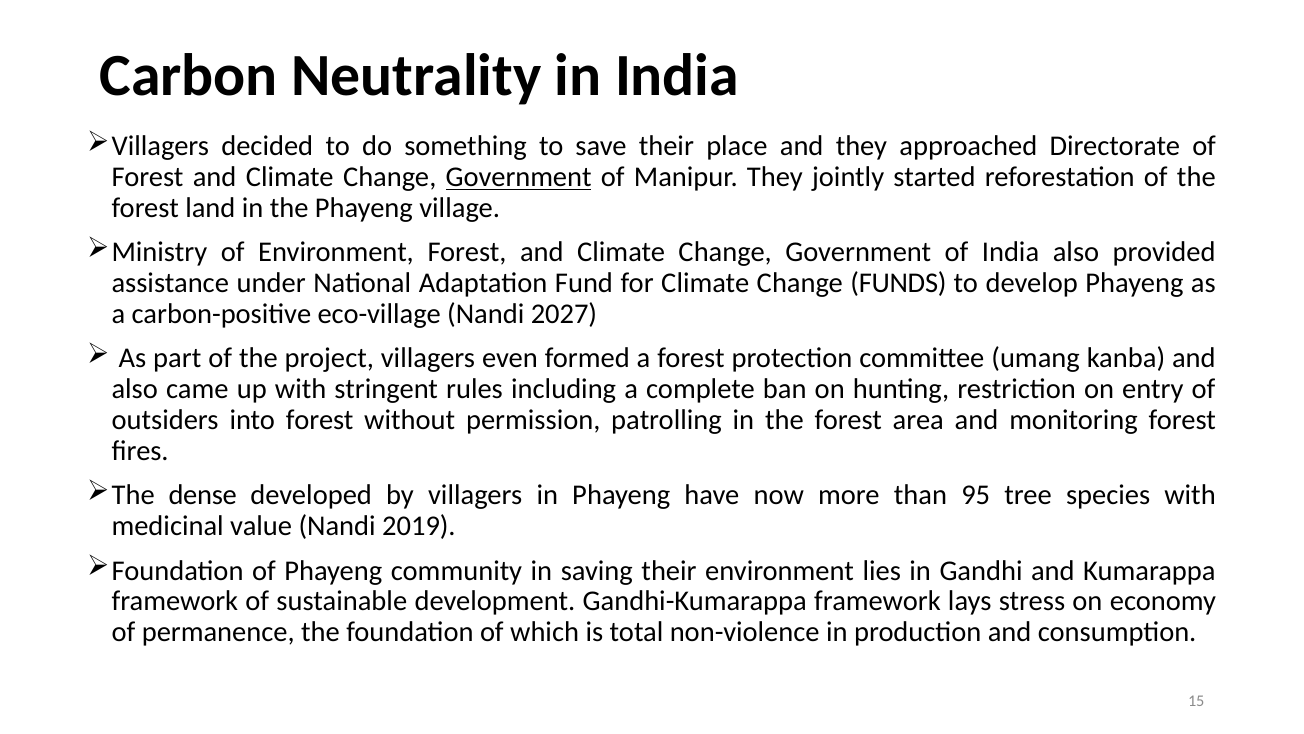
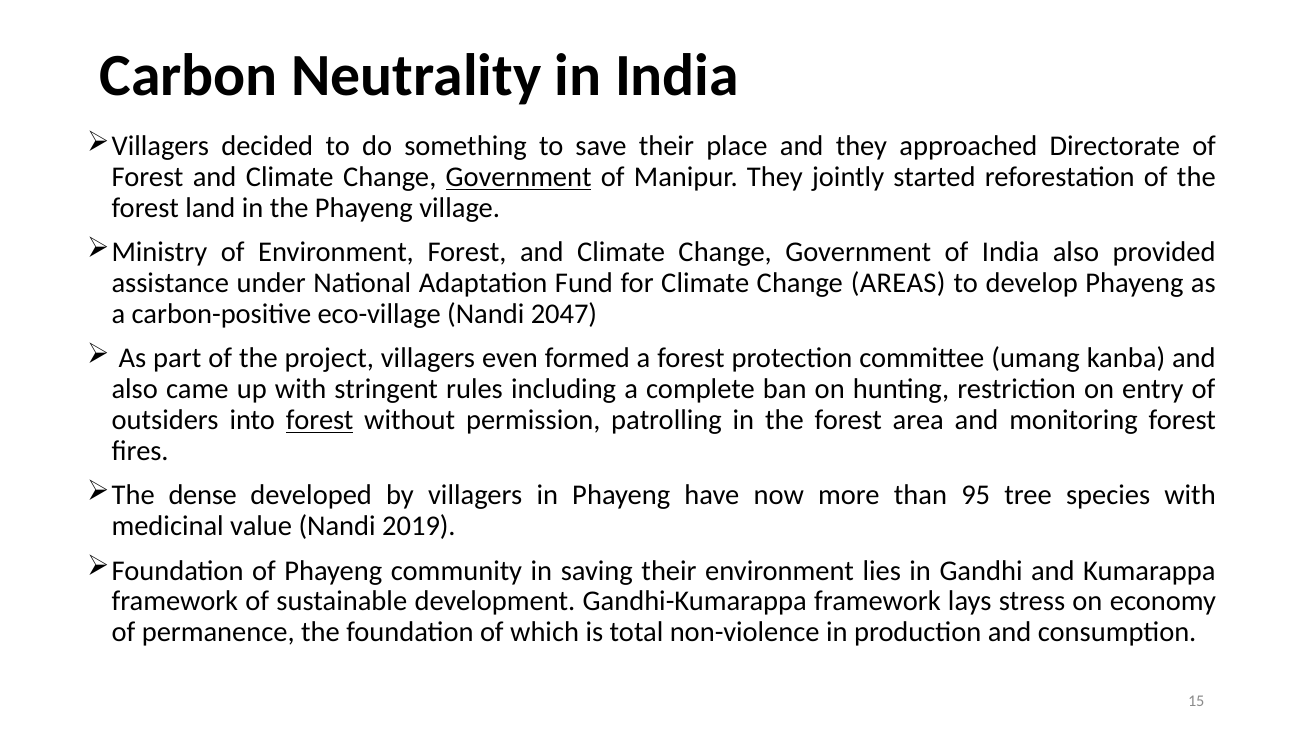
FUNDS: FUNDS -> AREAS (898, 283)
2027: 2027 -> 2047 (564, 314)
forest underline: none -> present (320, 420)
